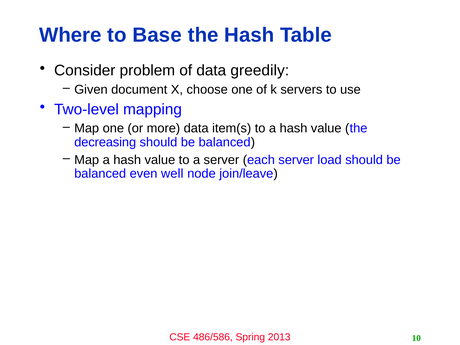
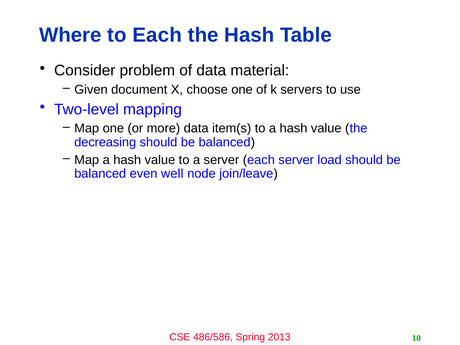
to Base: Base -> Each (157, 35)
greedily: greedily -> material (260, 71)
